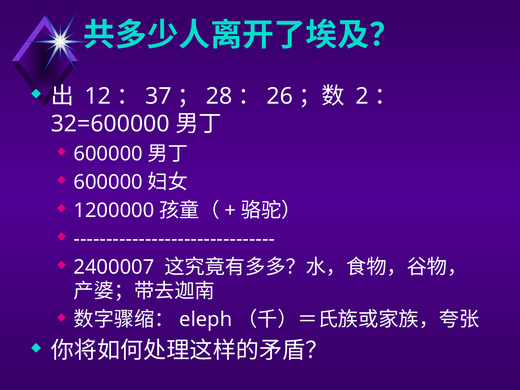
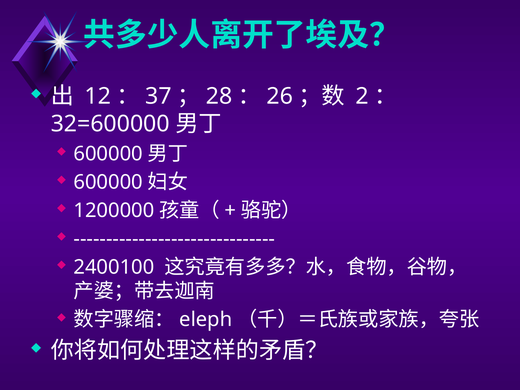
2400007: 2400007 -> 2400100 (114, 267)
